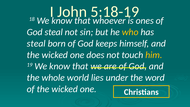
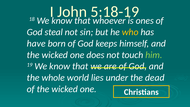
steal: steal -> have (36, 43)
him colour: yellow -> light green (154, 55)
word: word -> dead (155, 78)
